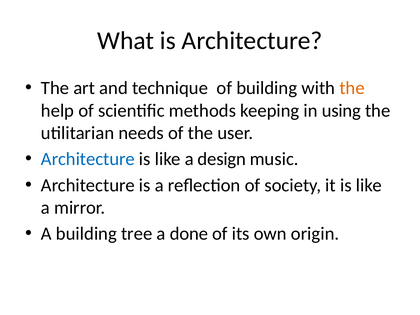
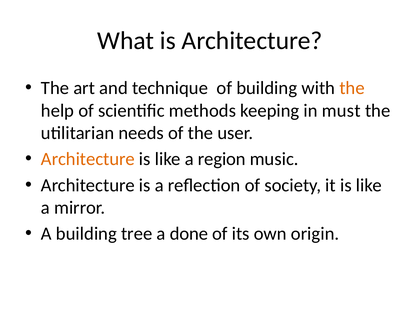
using: using -> must (341, 111)
Architecture colour: blue -> orange (88, 159)
design: design -> region (222, 159)
